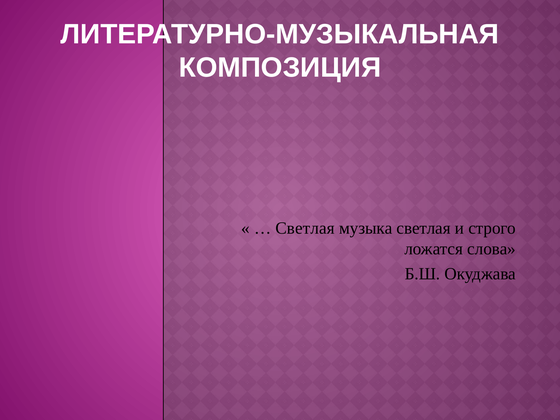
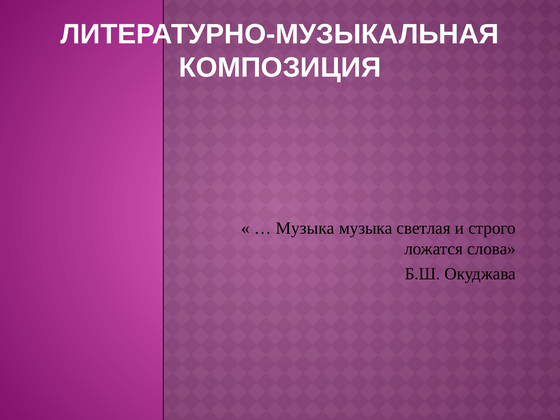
Светлая: Светлая -> Музыка (305, 228)
